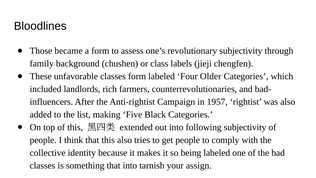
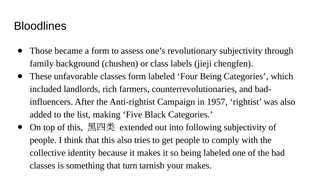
Four Older: Older -> Being (211, 76)
that into: into -> turn (130, 165)
your assign: assign -> makes (199, 165)
